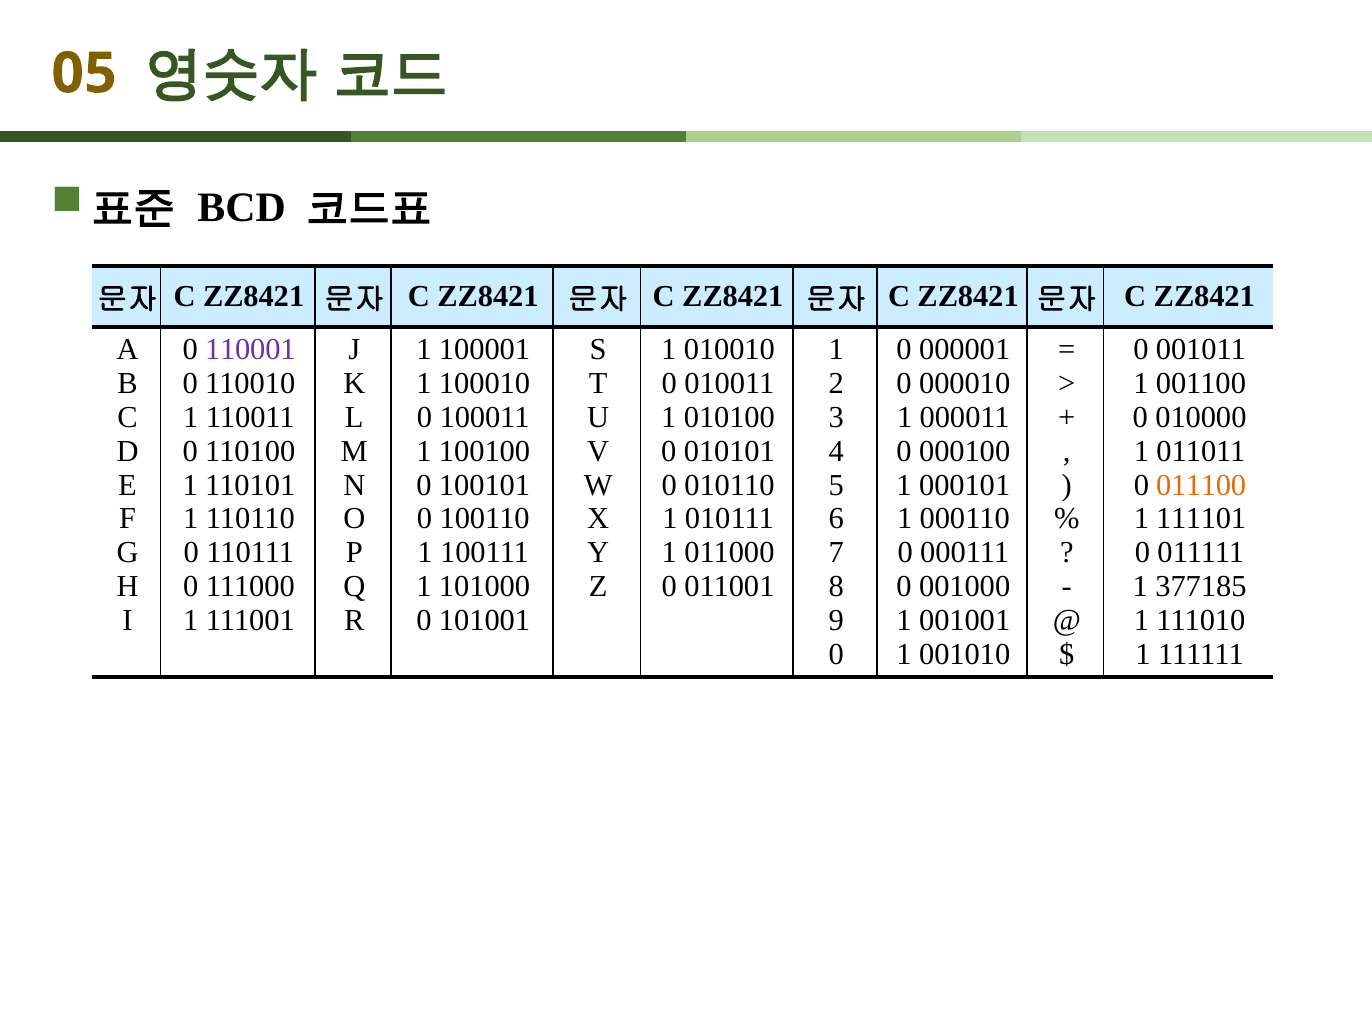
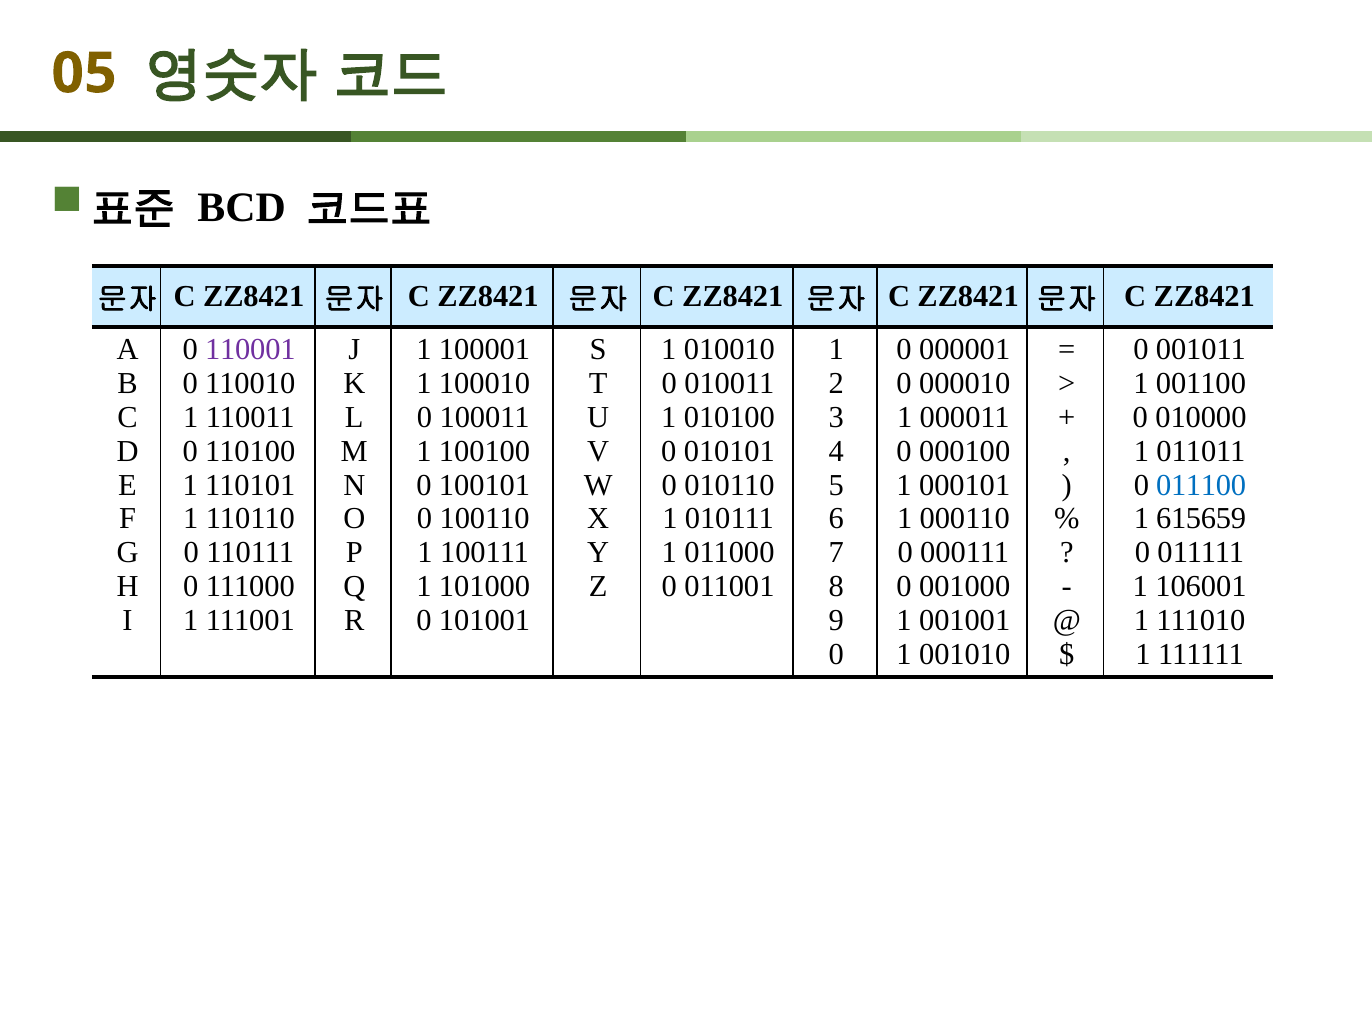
011100 colour: orange -> blue (1201, 485)
111101: 111101 -> 615659 (1201, 519)
377185: 377185 -> 106001 (1201, 587)
